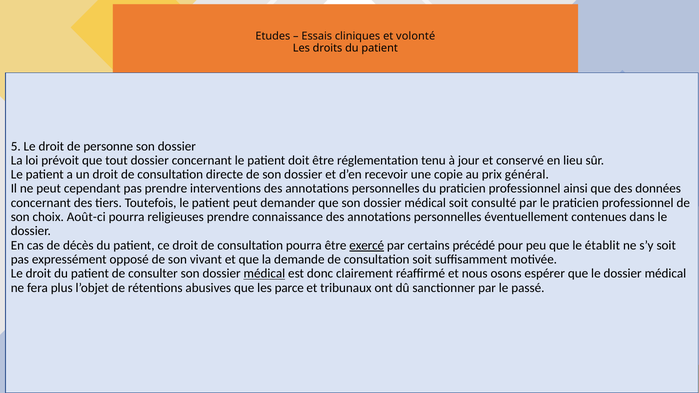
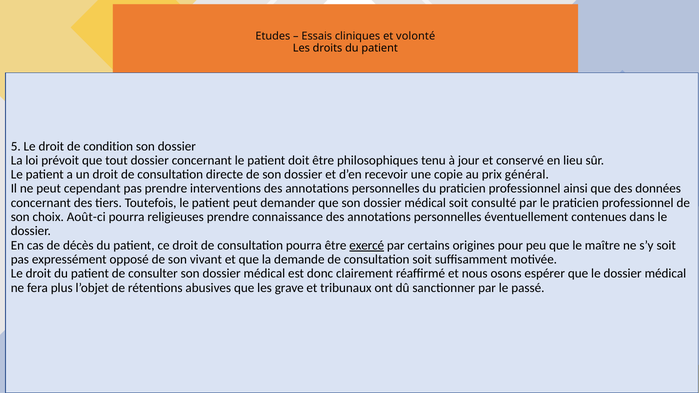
personne: personne -> condition (108, 146)
réglementation: réglementation -> philosophiques (378, 160)
précédé: précédé -> origines (474, 245)
établit: établit -> maître (602, 245)
médical underline: present -> none (264, 274)
parce: parce -> grave (289, 288)
